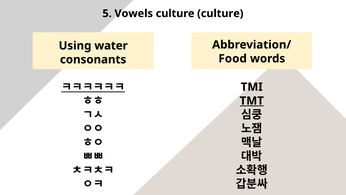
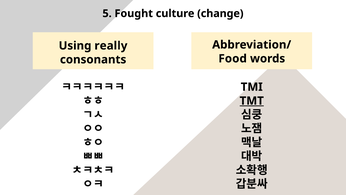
Vowels: Vowels -> Fought (134, 13)
culture culture: culture -> change (220, 13)
water: water -> really (111, 46)
ㅋㅋㅋㅋㅋㅋ underline: present -> none (93, 87)
